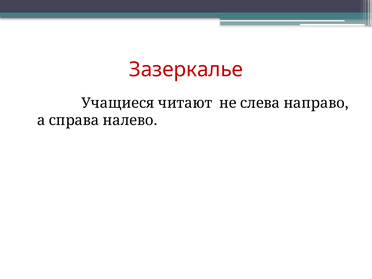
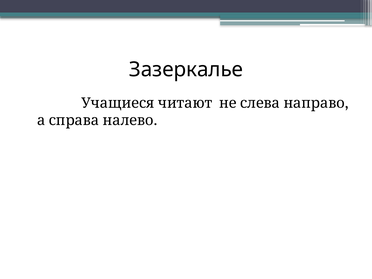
Зазеркалье colour: red -> black (186, 70)
